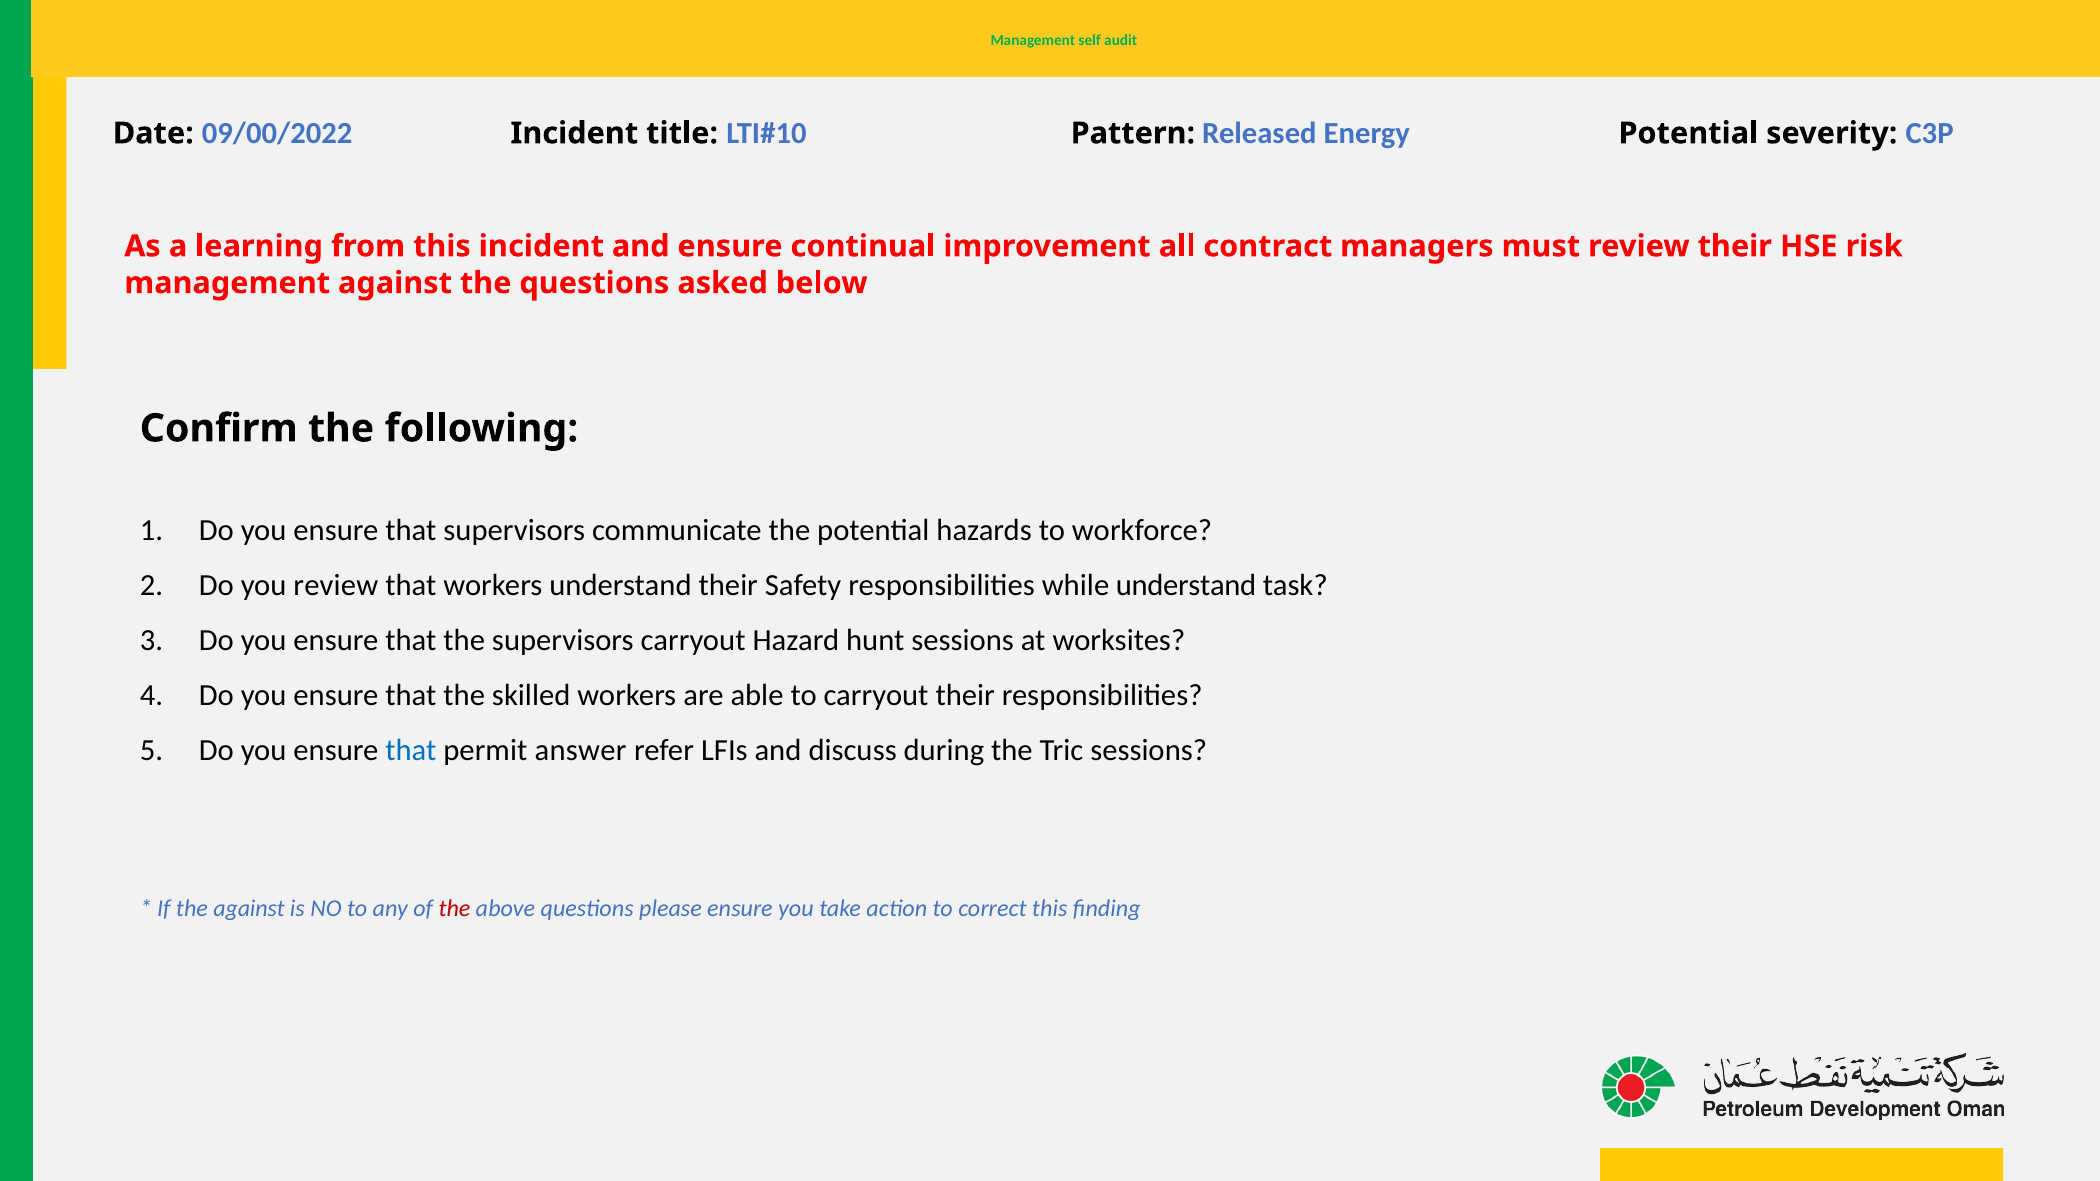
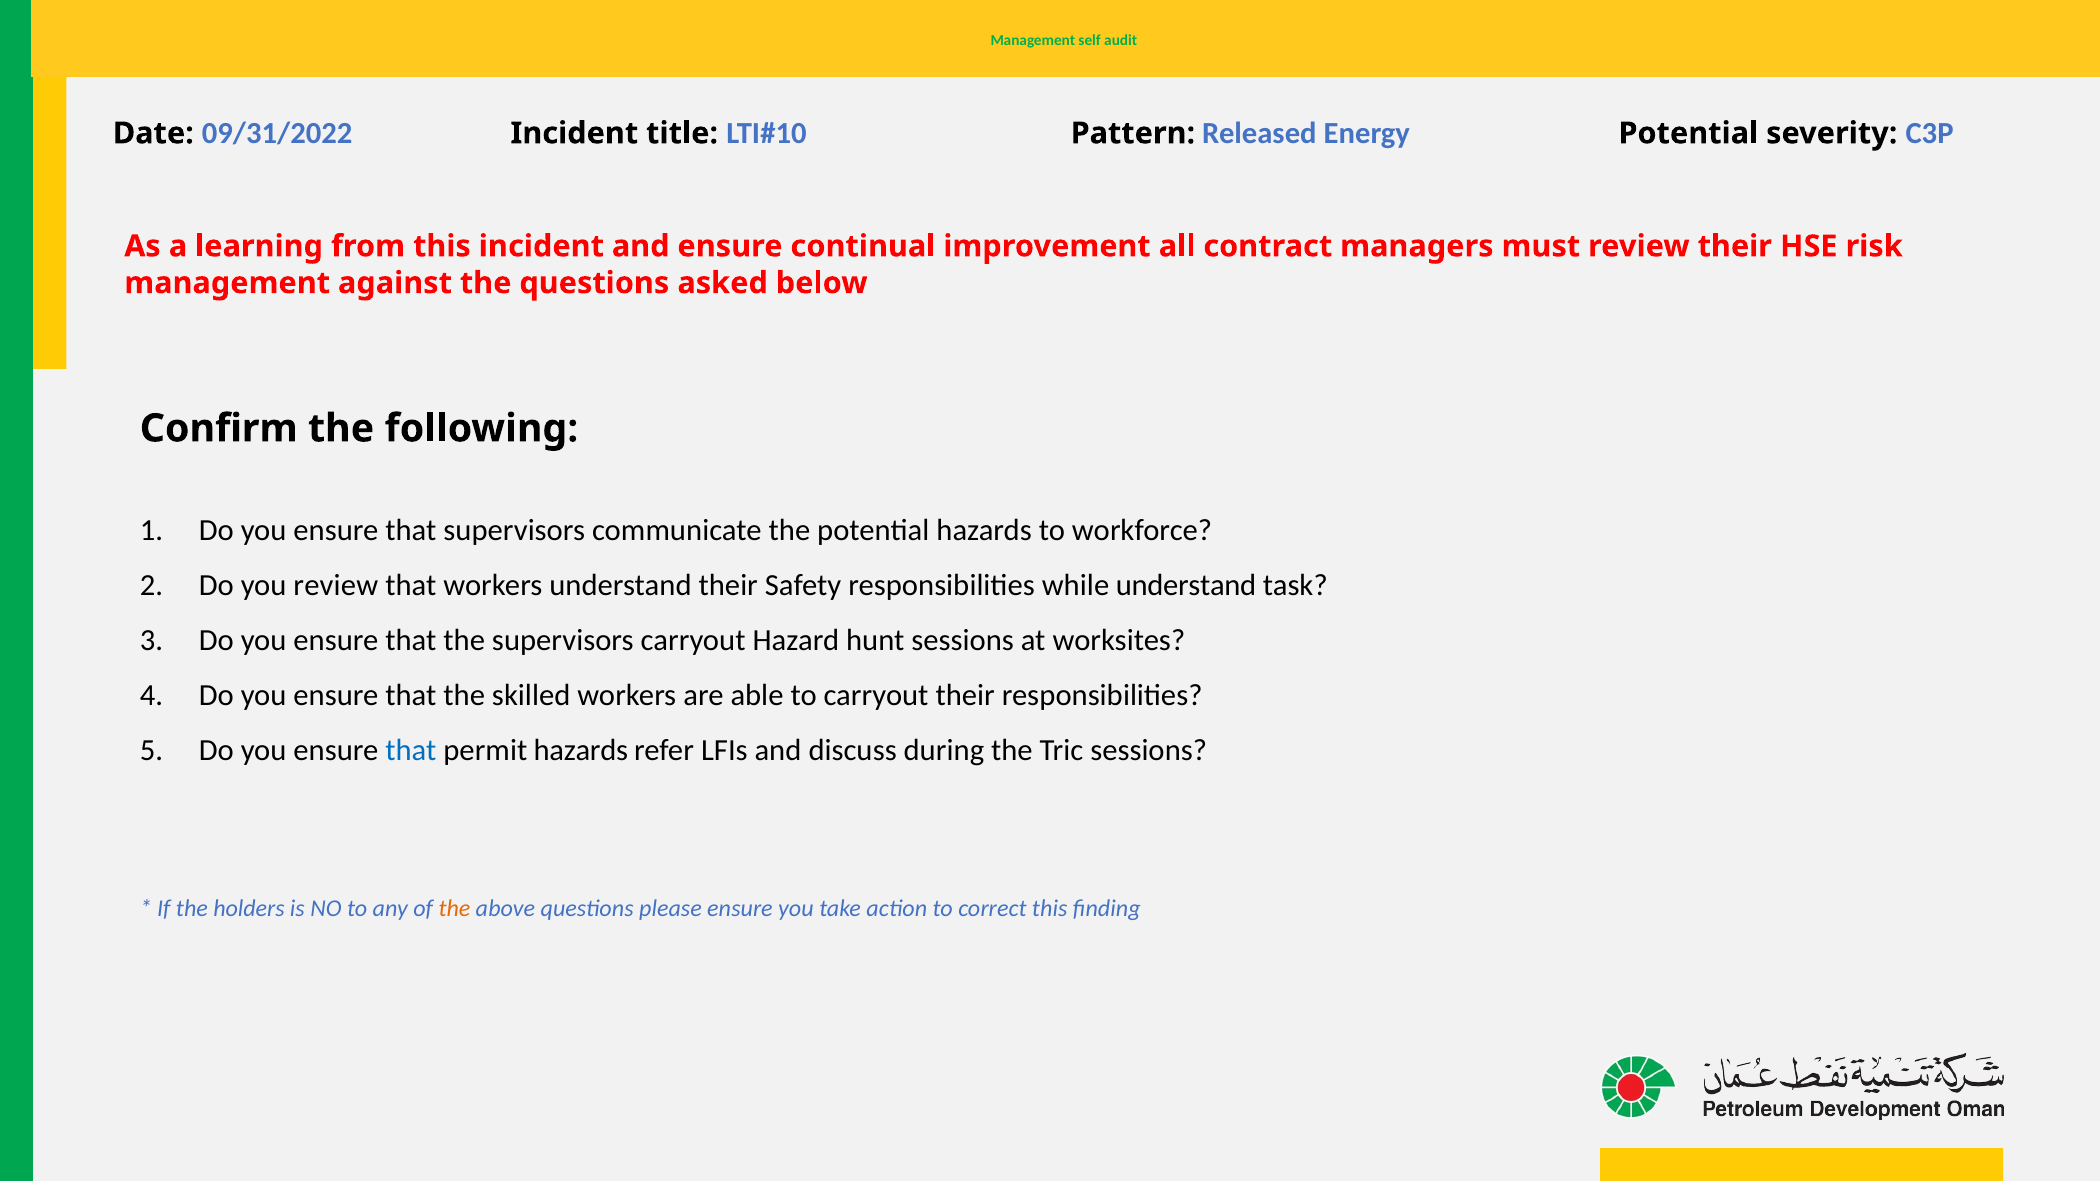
09/00/2022: 09/00/2022 -> 09/31/2022 (277, 133)
permit answer: answer -> hazards (581, 751)
the against: against -> holders (249, 909)
the colour: red -> orange (454, 909)
